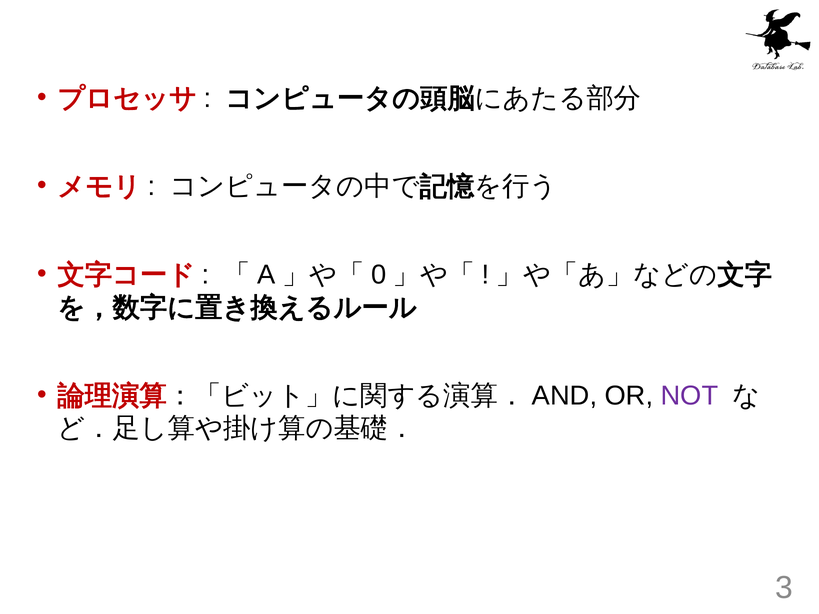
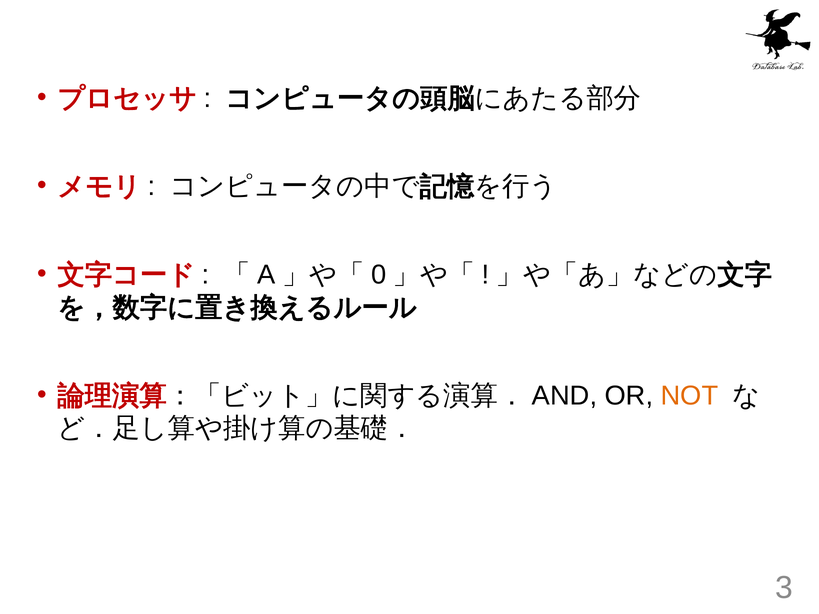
NOT colour: purple -> orange (690, 396)
